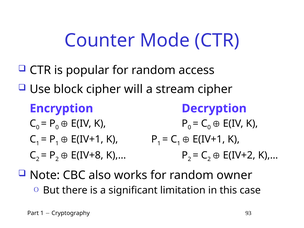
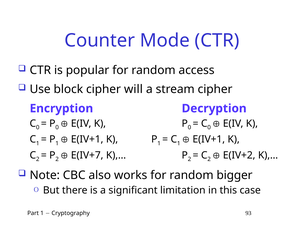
E(IV+8: E(IV+8 -> E(IV+7 (87, 155)
owner: owner -> bigger (235, 175)
